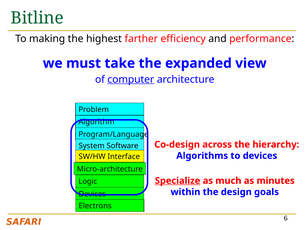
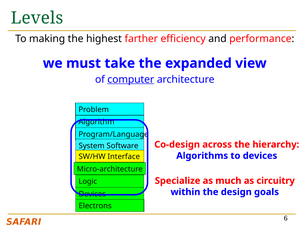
Bitline: Bitline -> Levels (37, 18)
Specialize underline: present -> none (178, 180)
minutes: minutes -> circuitry (276, 180)
